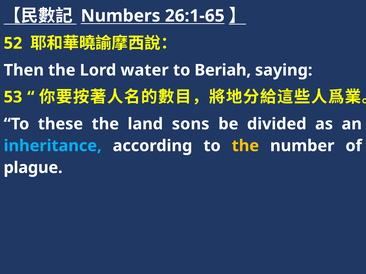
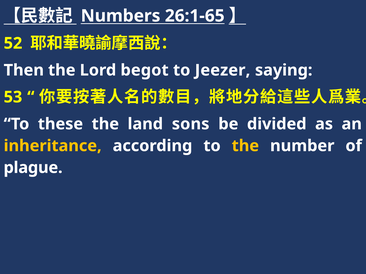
water: water -> begot (145, 70)
Beriah: Beriah -> Jeezer (223, 70)
inheritance colour: light blue -> yellow (53, 146)
